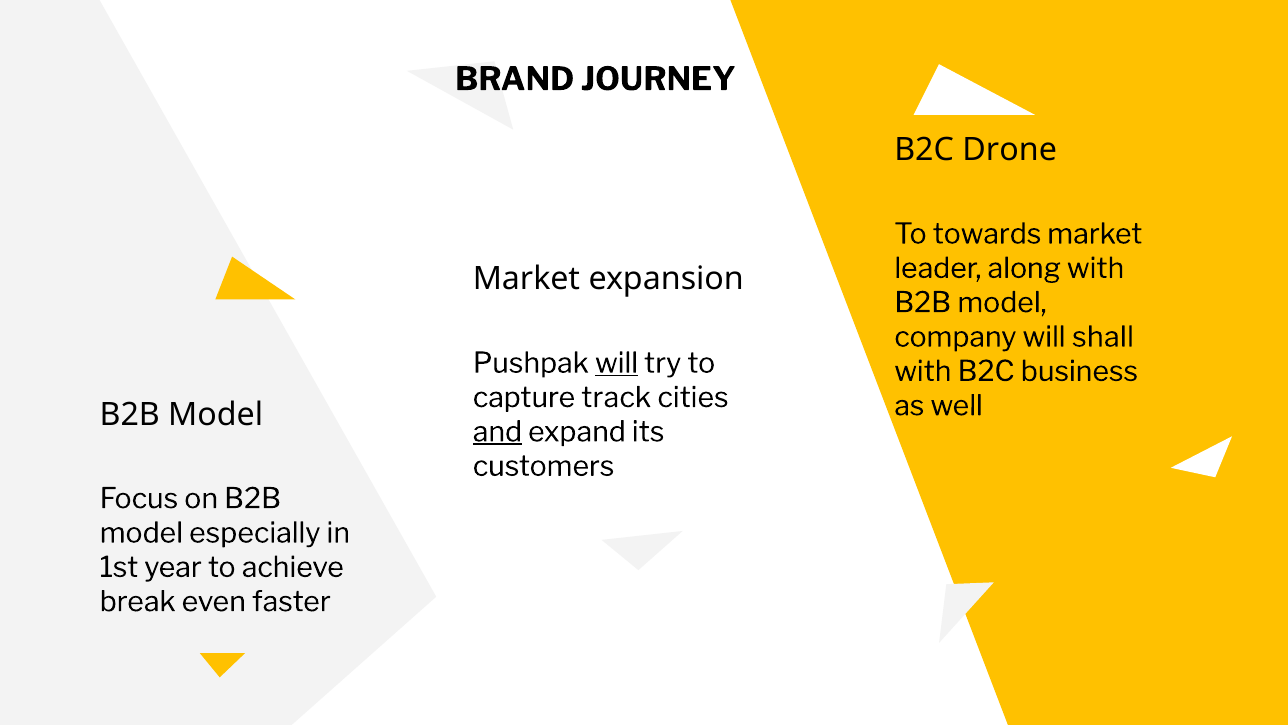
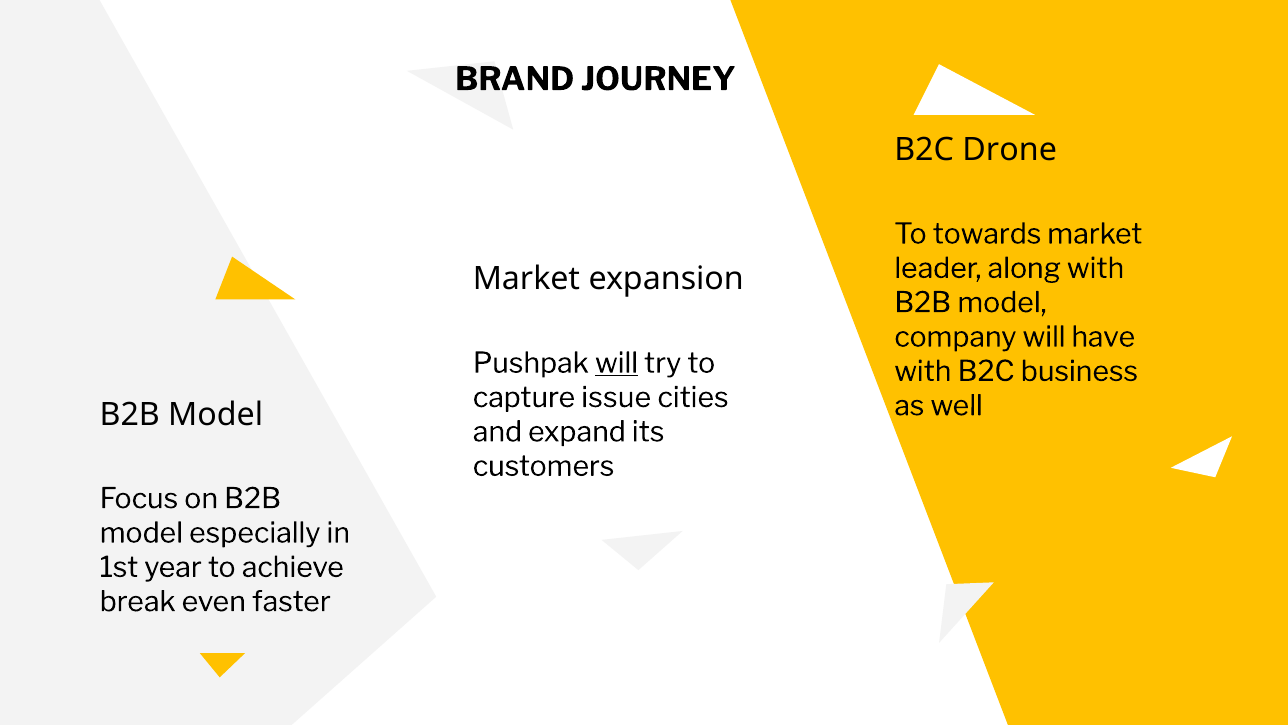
shall: shall -> have (1103, 337)
track: track -> issue (616, 397)
and underline: present -> none (497, 432)
